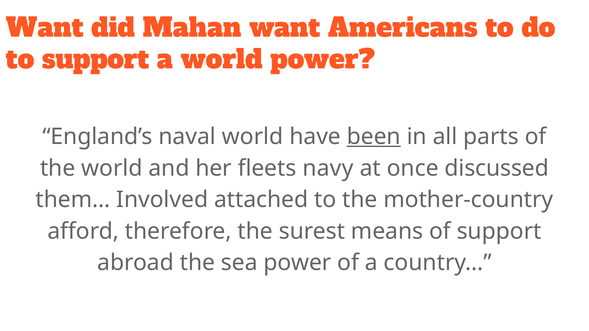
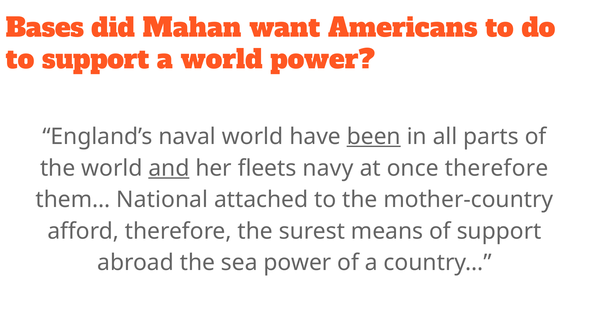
Want: Want -> Bases (45, 28)
and underline: none -> present (169, 168)
once discussed: discussed -> therefore (497, 168)
Involved: Involved -> National (162, 200)
